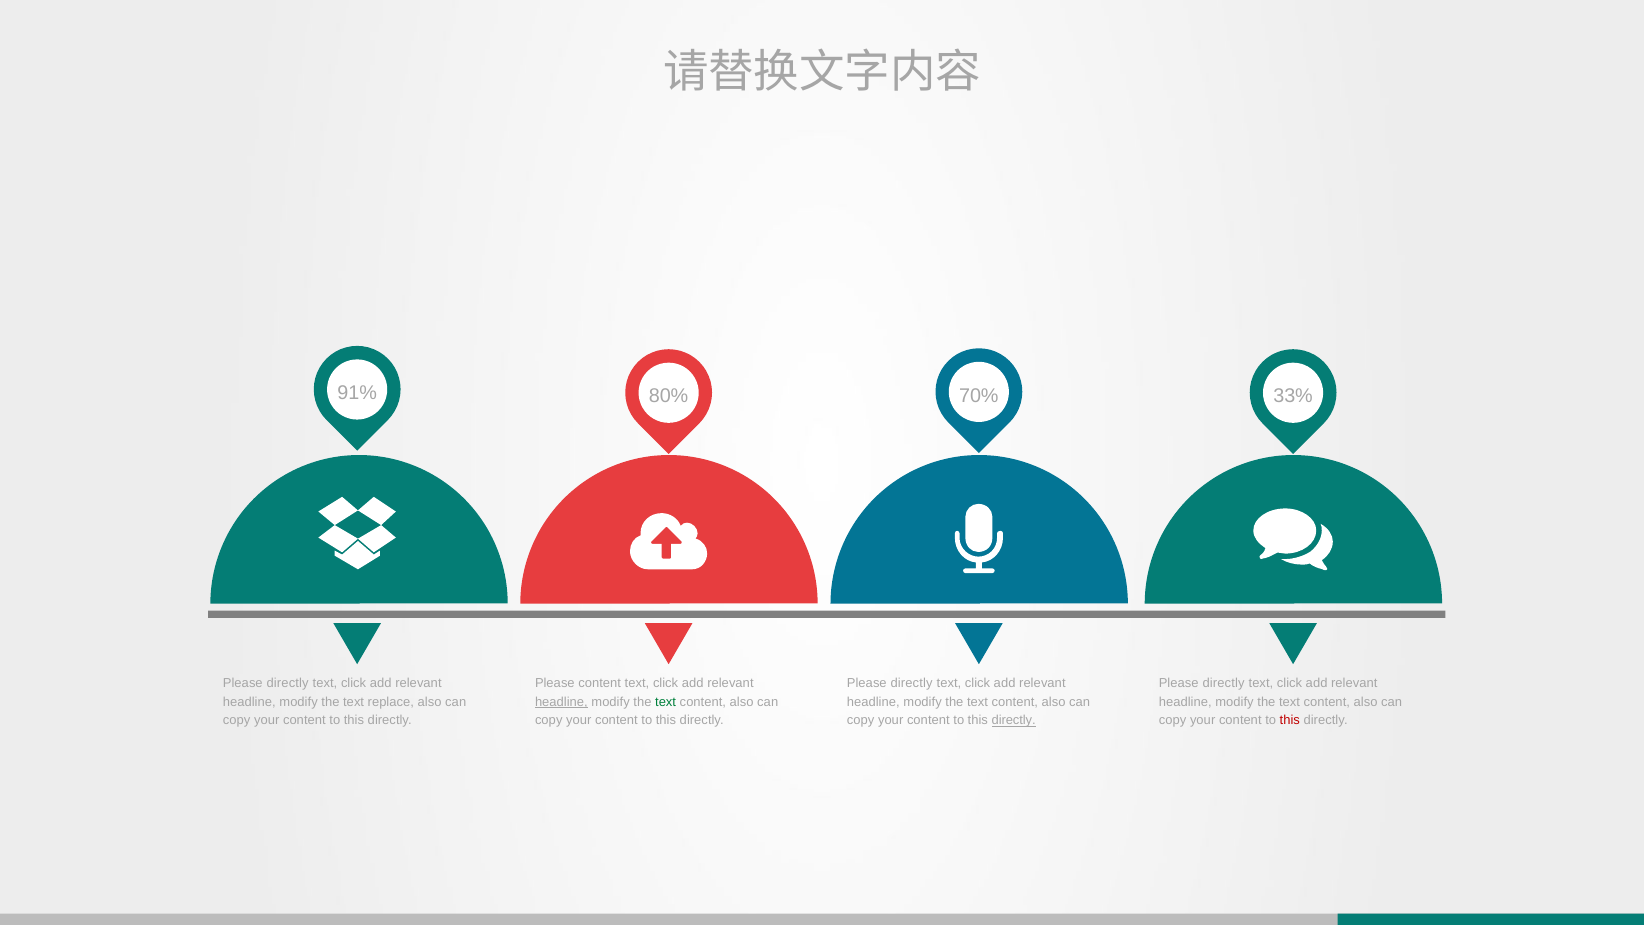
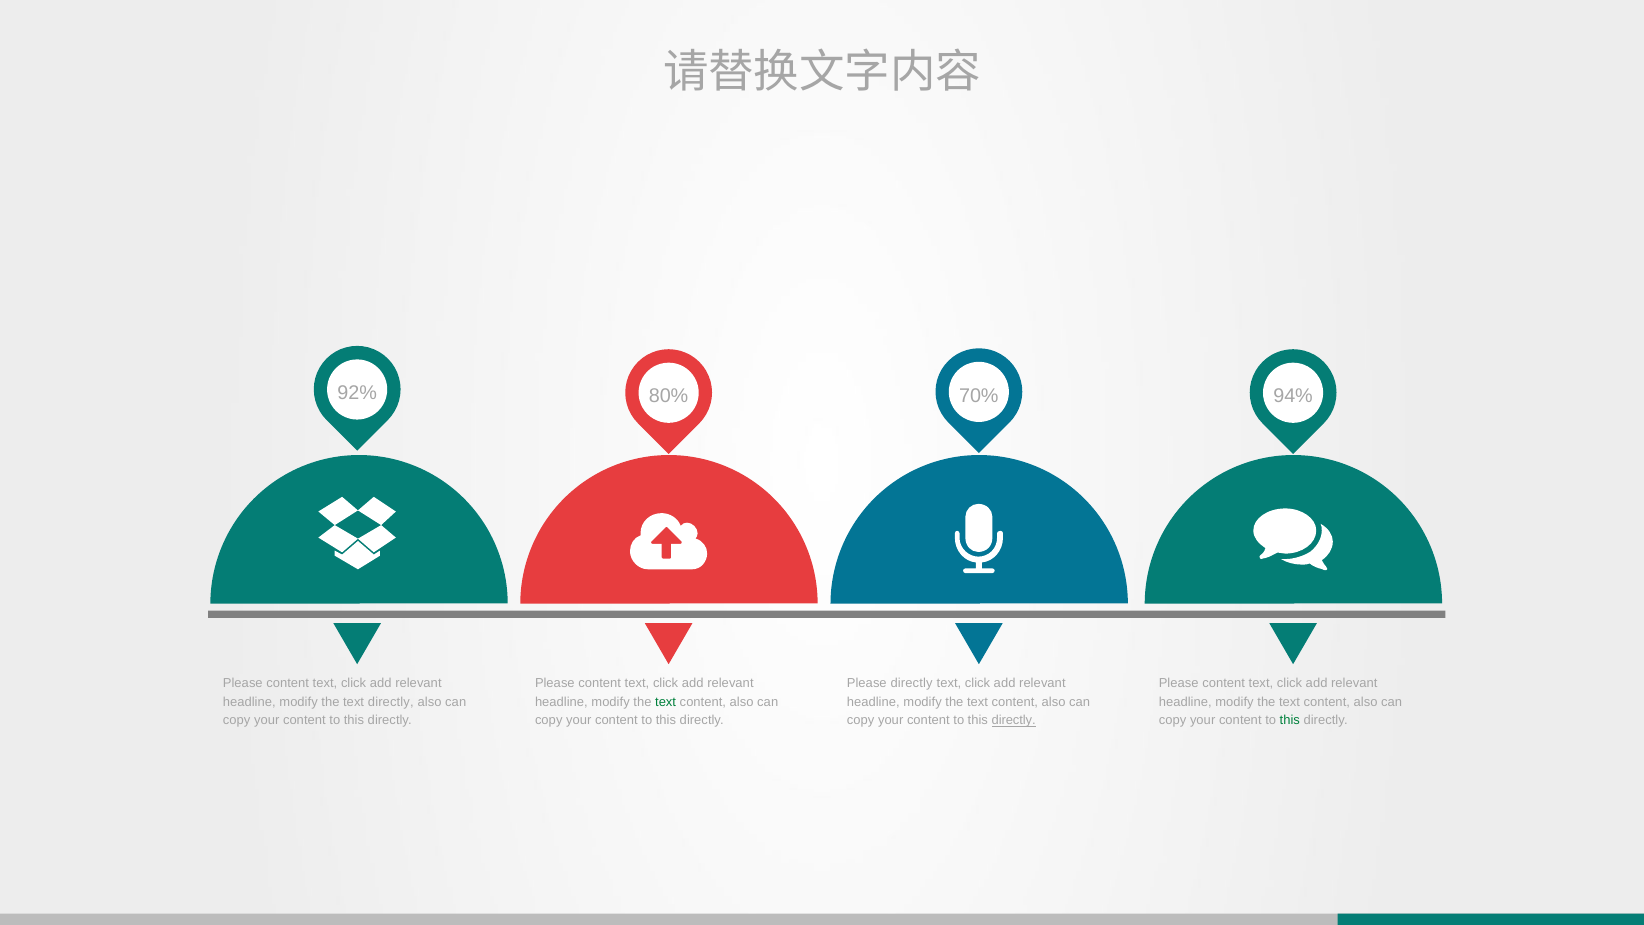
91%: 91% -> 92% (357, 393)
33%: 33% -> 94% (1293, 396)
directly: directly -> content (288, 683)
directly: directly -> content (1224, 683)
text replace: replace -> directly (391, 702)
headline underline: present -> none (561, 702)
this colour: red -> green (1290, 720)
